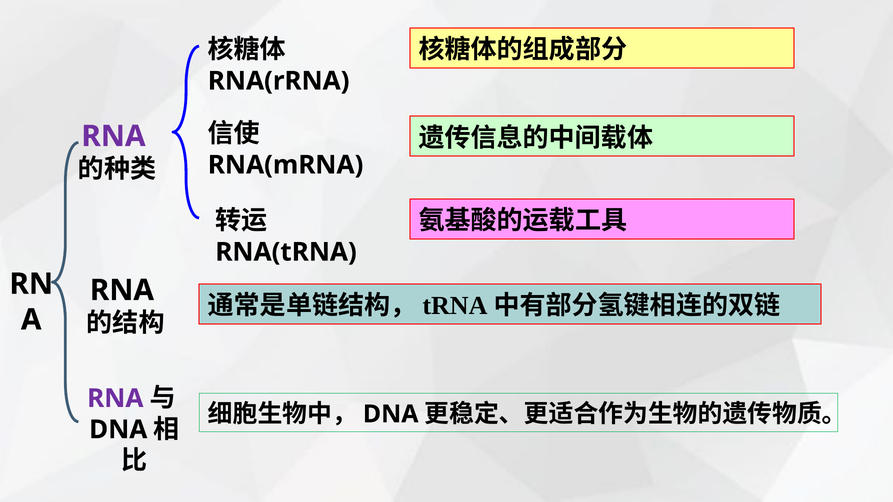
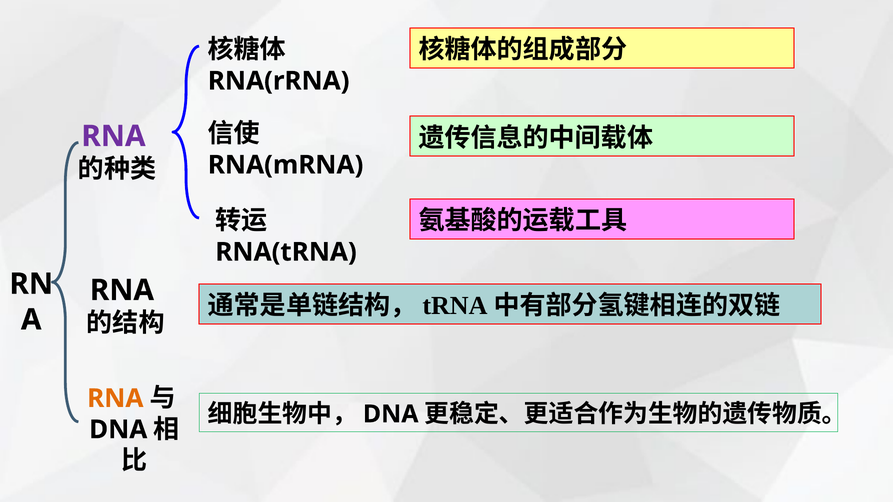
RNA colour: purple -> orange (115, 399)
